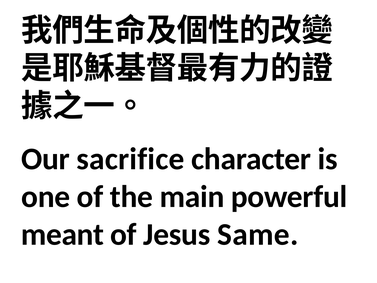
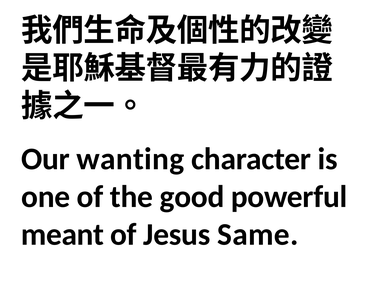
sacrifice: sacrifice -> wanting (130, 159)
main: main -> good (192, 197)
